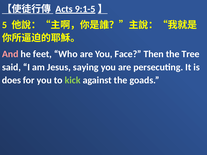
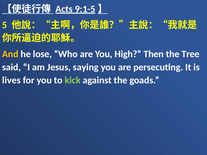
And colour: pink -> yellow (10, 54)
feet: feet -> lose (42, 54)
Face: Face -> High (128, 54)
does: does -> lives (11, 80)
